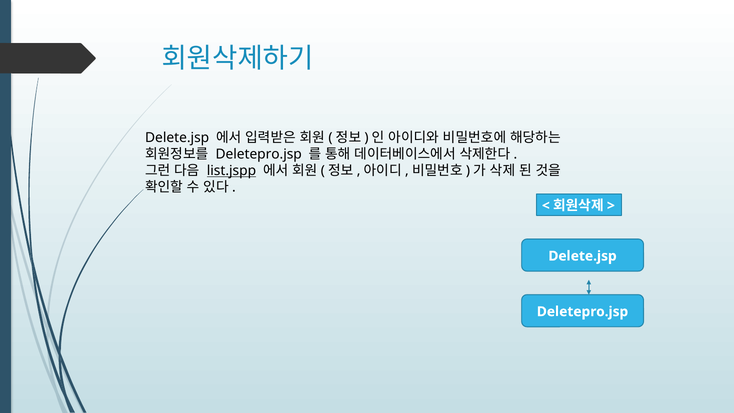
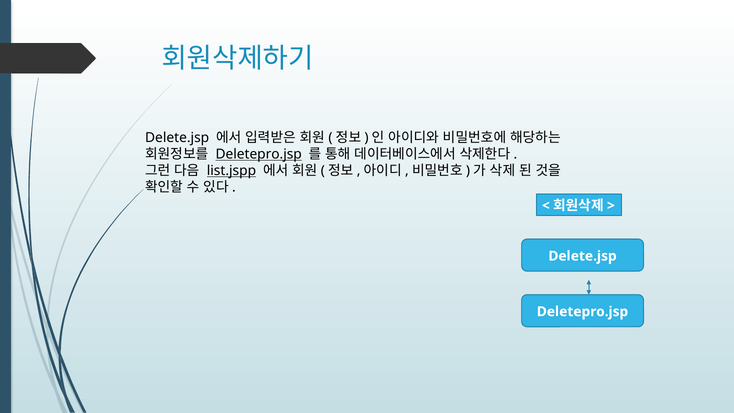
Deletepro.jsp underline: none -> present (259, 154)
